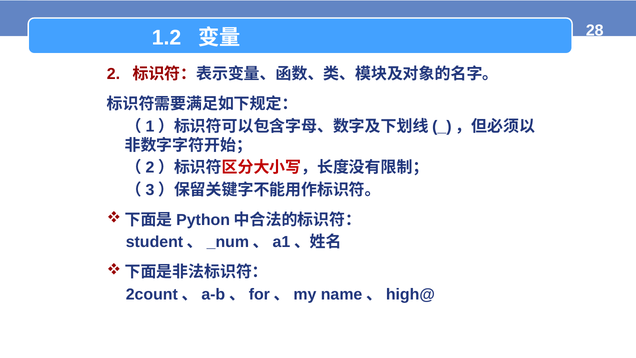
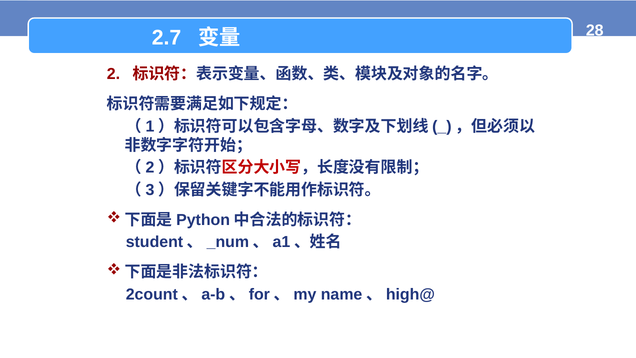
1.2: 1.2 -> 2.7 (166, 38)
